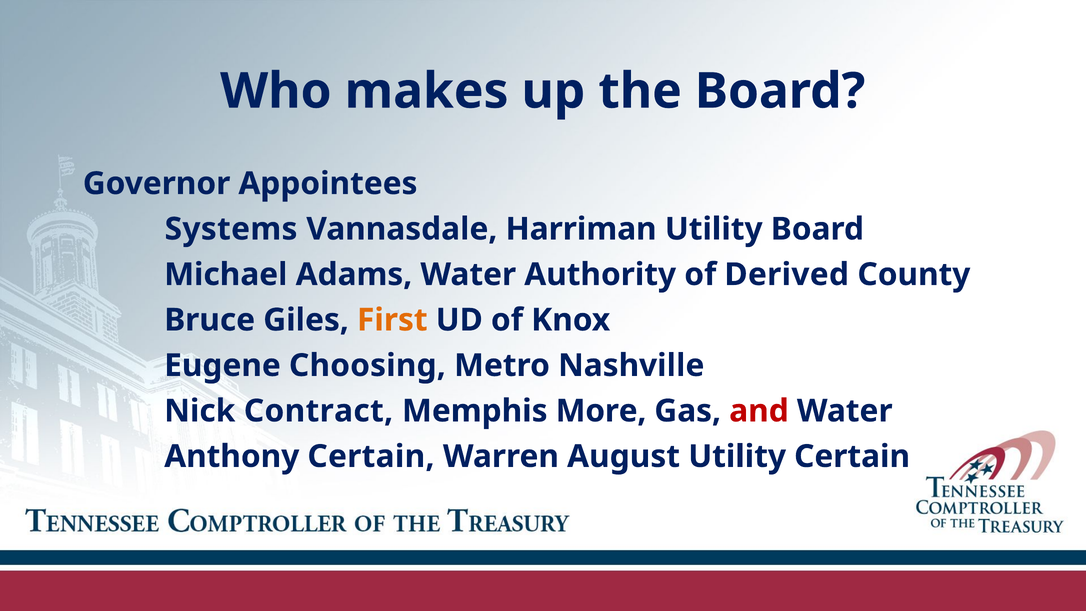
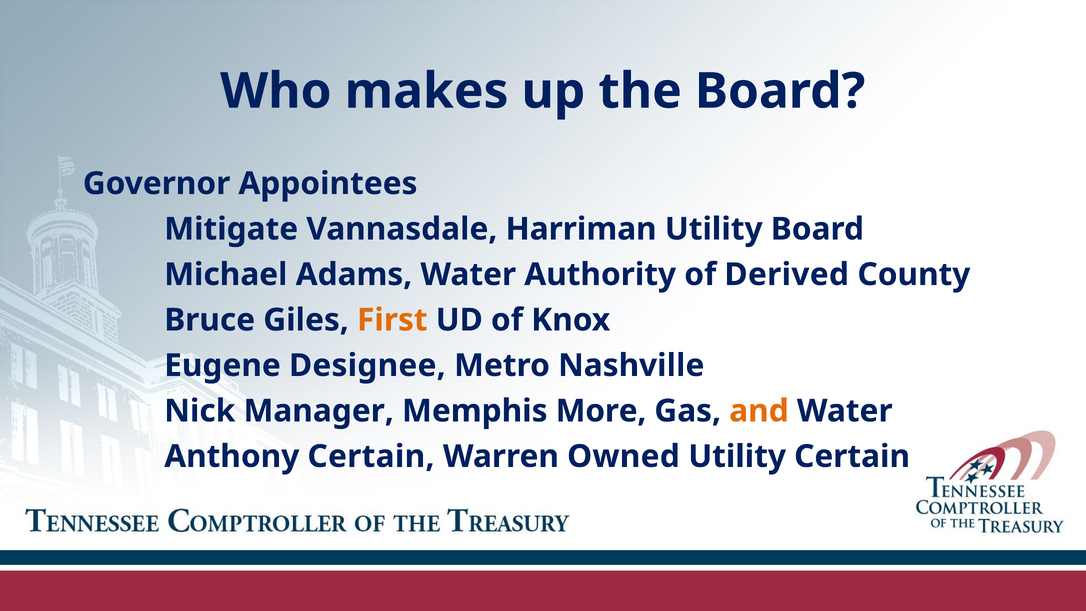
Systems: Systems -> Mitigate (231, 229)
Choosing: Choosing -> Designee (367, 365)
Contract: Contract -> Manager (319, 411)
and colour: red -> orange (759, 411)
August: August -> Owned (623, 456)
